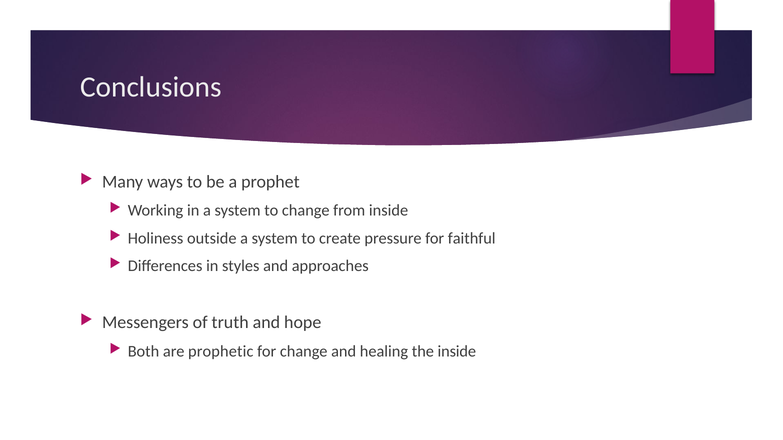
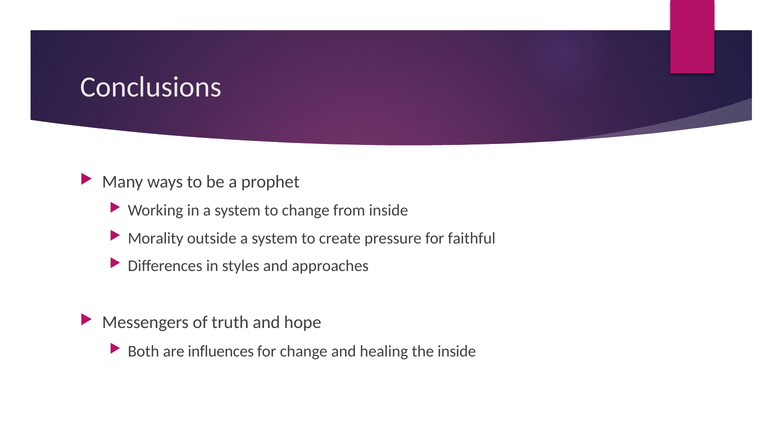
Holiness: Holiness -> Morality (156, 239)
prophetic: prophetic -> influences (221, 351)
